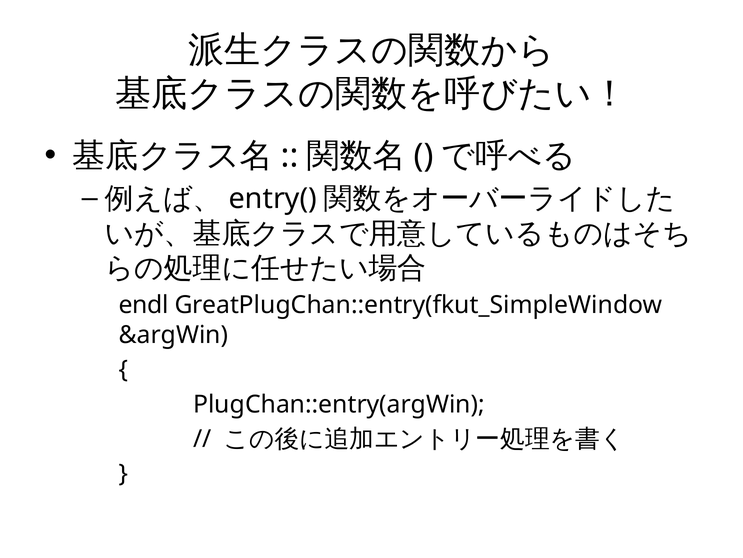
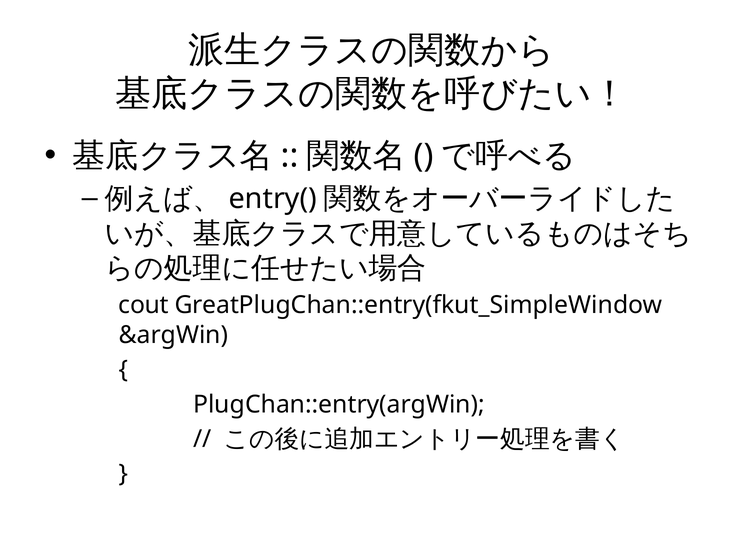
endl: endl -> cout (144, 305)
